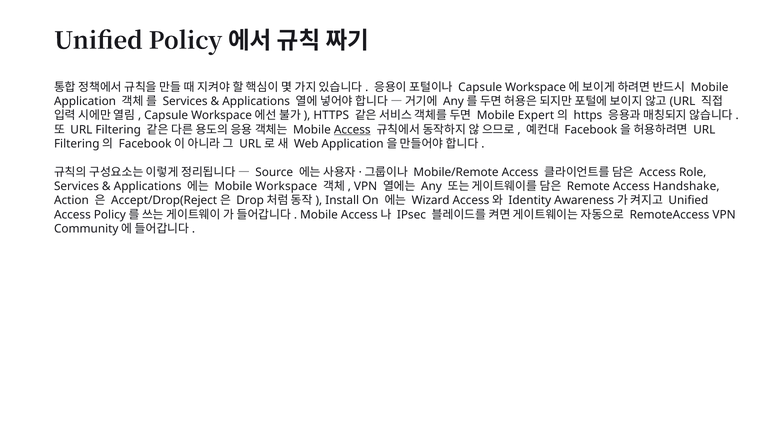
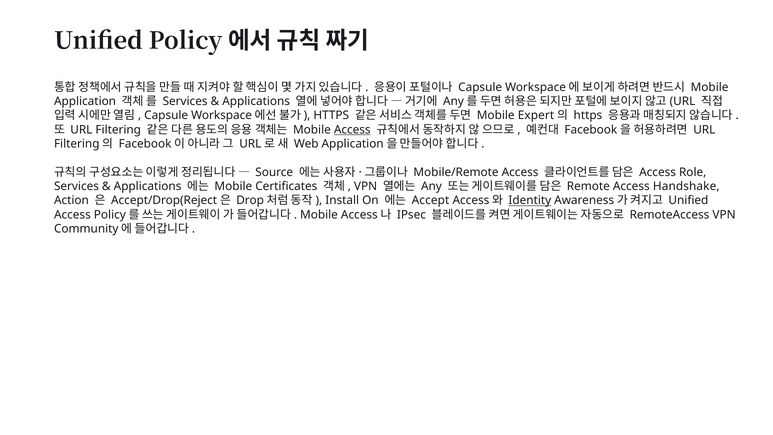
Mobile Workspace: Workspace -> Certificates (286, 186)
Wizard: Wizard -> Accept (431, 200)
Identity underline: none -> present (530, 200)
